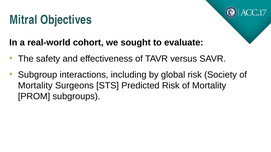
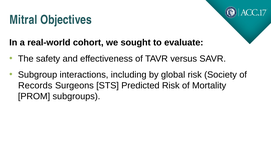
Mortality: Mortality -> Records (35, 86)
